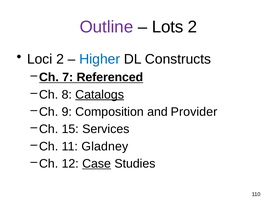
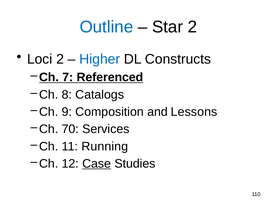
Outline colour: purple -> blue (106, 27)
Lots: Lots -> Star (168, 27)
Catalogs underline: present -> none (100, 94)
Provider: Provider -> Lessons (194, 112)
15: 15 -> 70 (70, 129)
Gladney: Gladney -> Running (105, 146)
